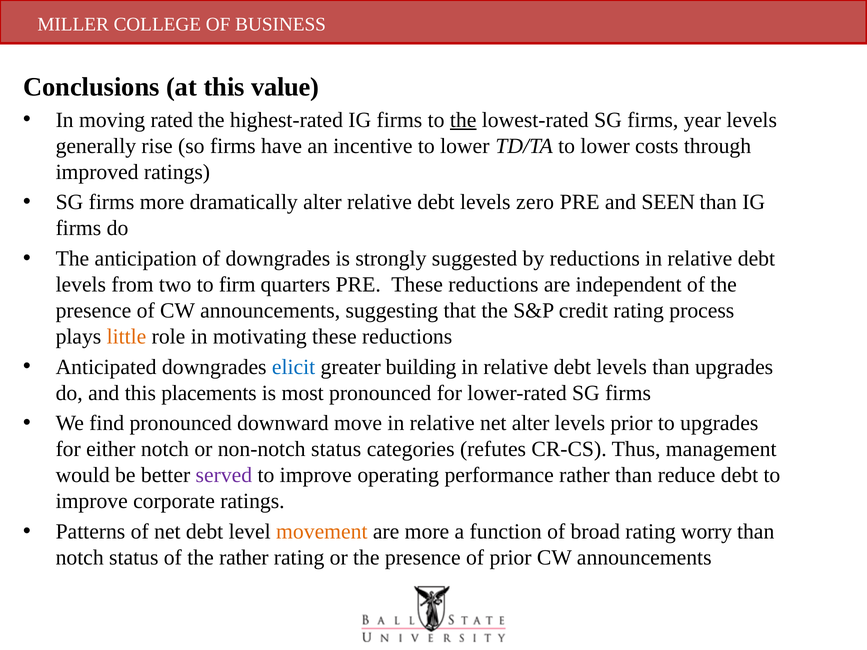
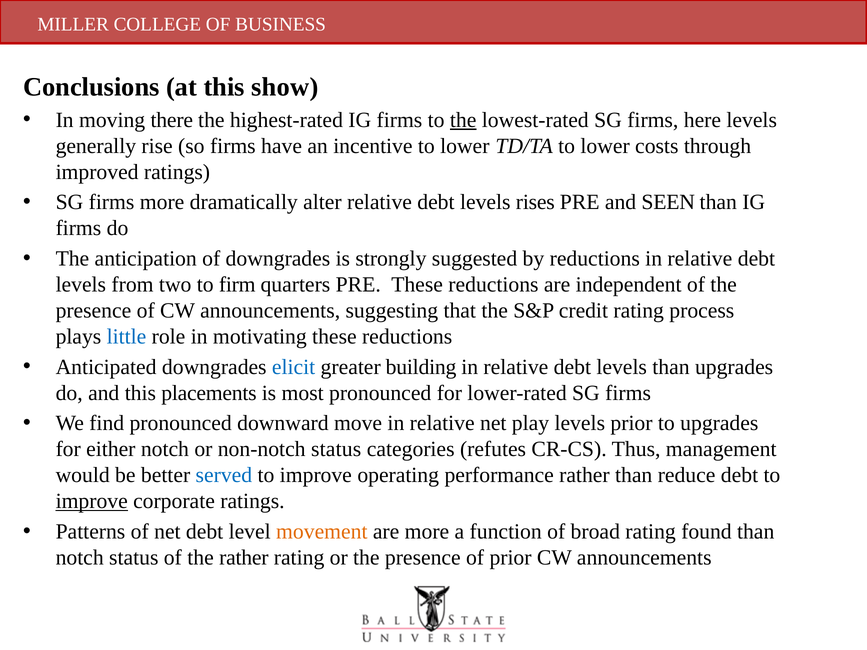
value: value -> show (285, 87)
rated: rated -> there (172, 120)
year: year -> here (702, 120)
zero: zero -> rises (535, 202)
little colour: orange -> blue (127, 337)
net alter: alter -> play (530, 423)
served colour: purple -> blue (224, 475)
improve underline: none -> present (92, 501)
worry: worry -> found (706, 532)
